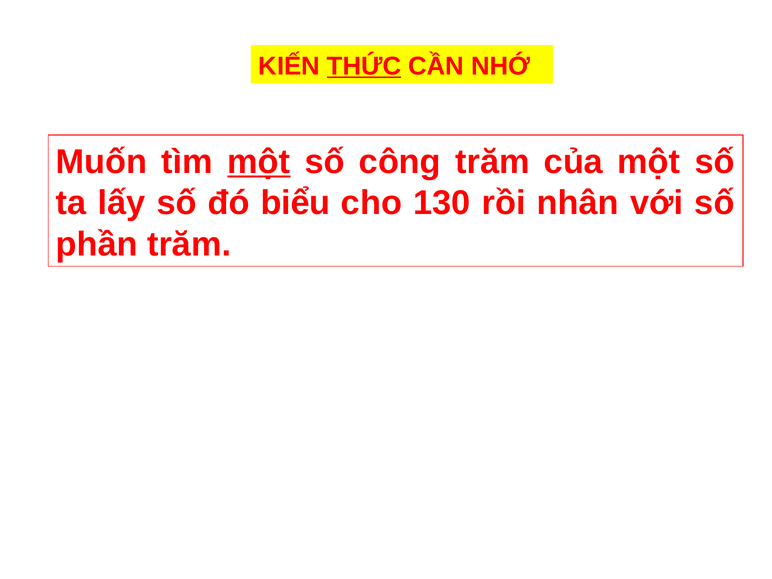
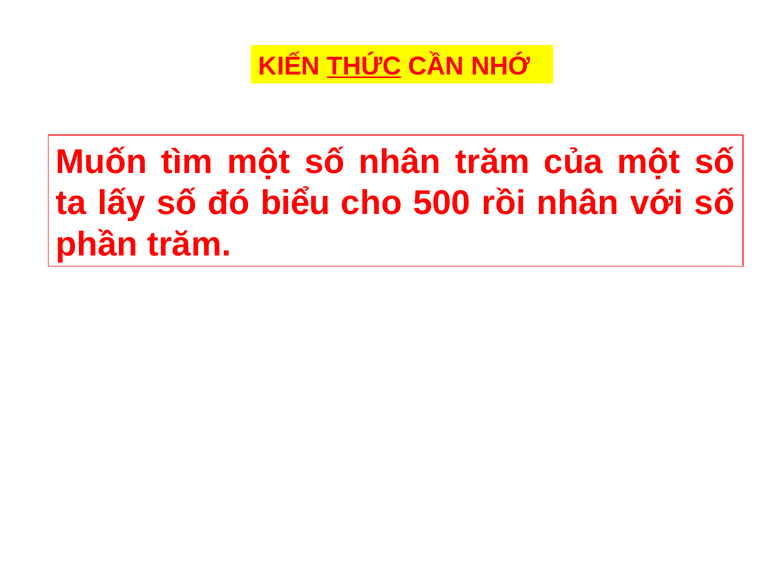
một underline: present -> none (259, 162)
số công: công -> nhân (400, 162)
130: 130 -> 500 (442, 203)
